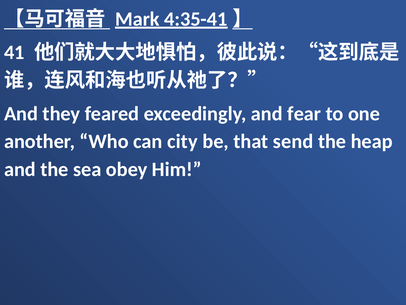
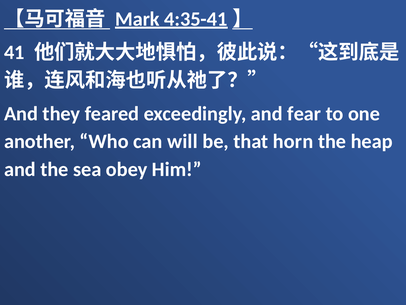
city: city -> will (182, 141)
send: send -> horn (293, 141)
